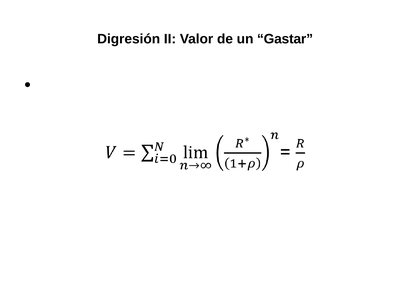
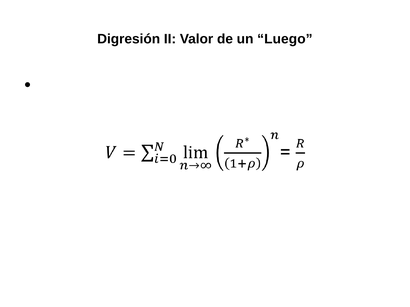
Gastar: Gastar -> Luego (285, 39)
